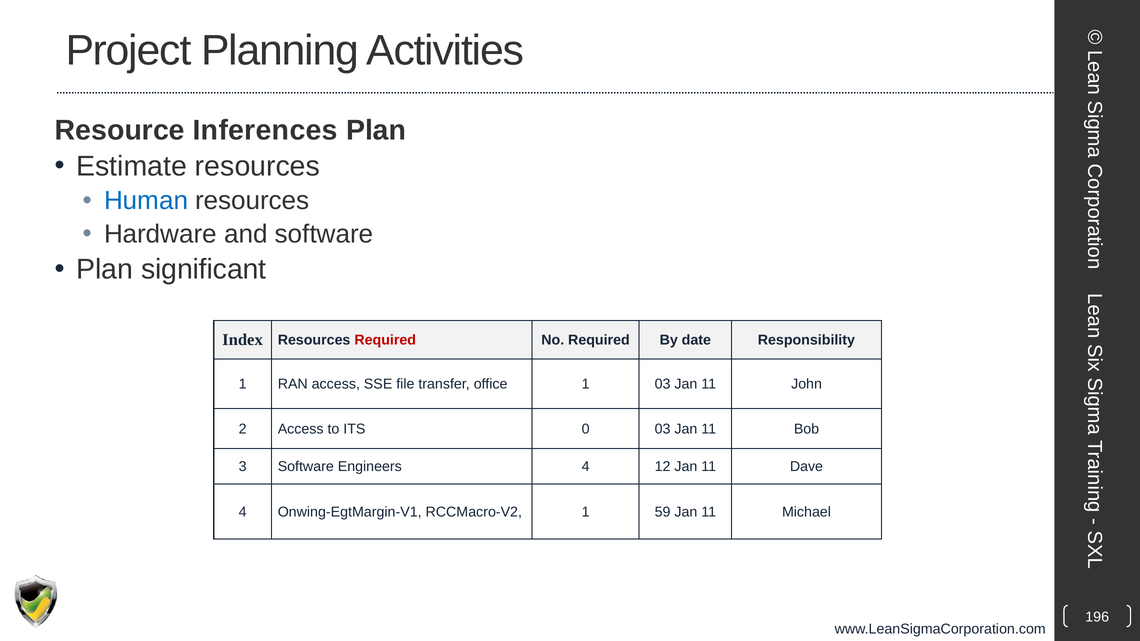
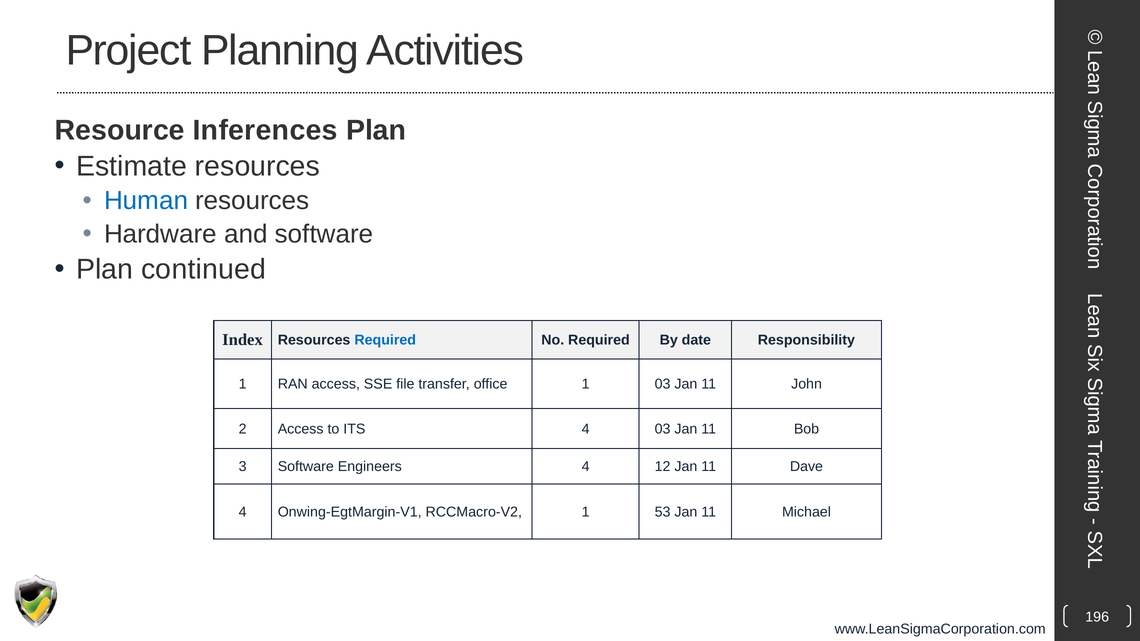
significant: significant -> continued (204, 270)
Required colour: red -> blue (385, 340)
ITS 0: 0 -> 4 (586, 429)
59: 59 -> 53 (663, 512)
